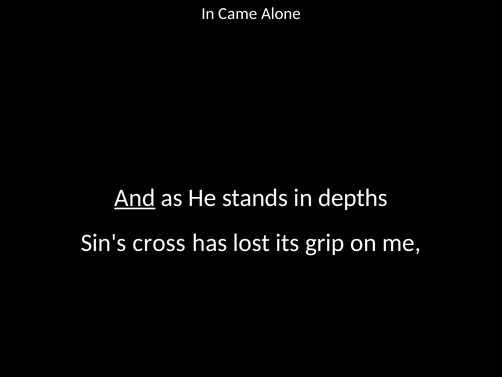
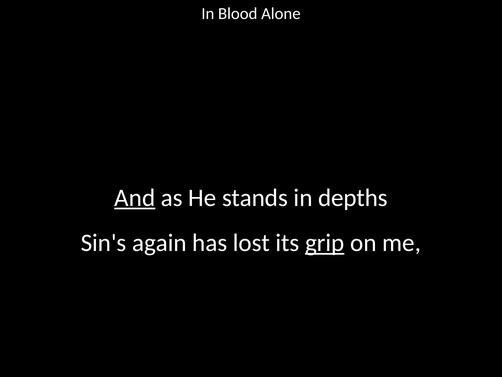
Came: Came -> Blood (238, 14)
cross: cross -> again (159, 243)
grip underline: none -> present (325, 243)
